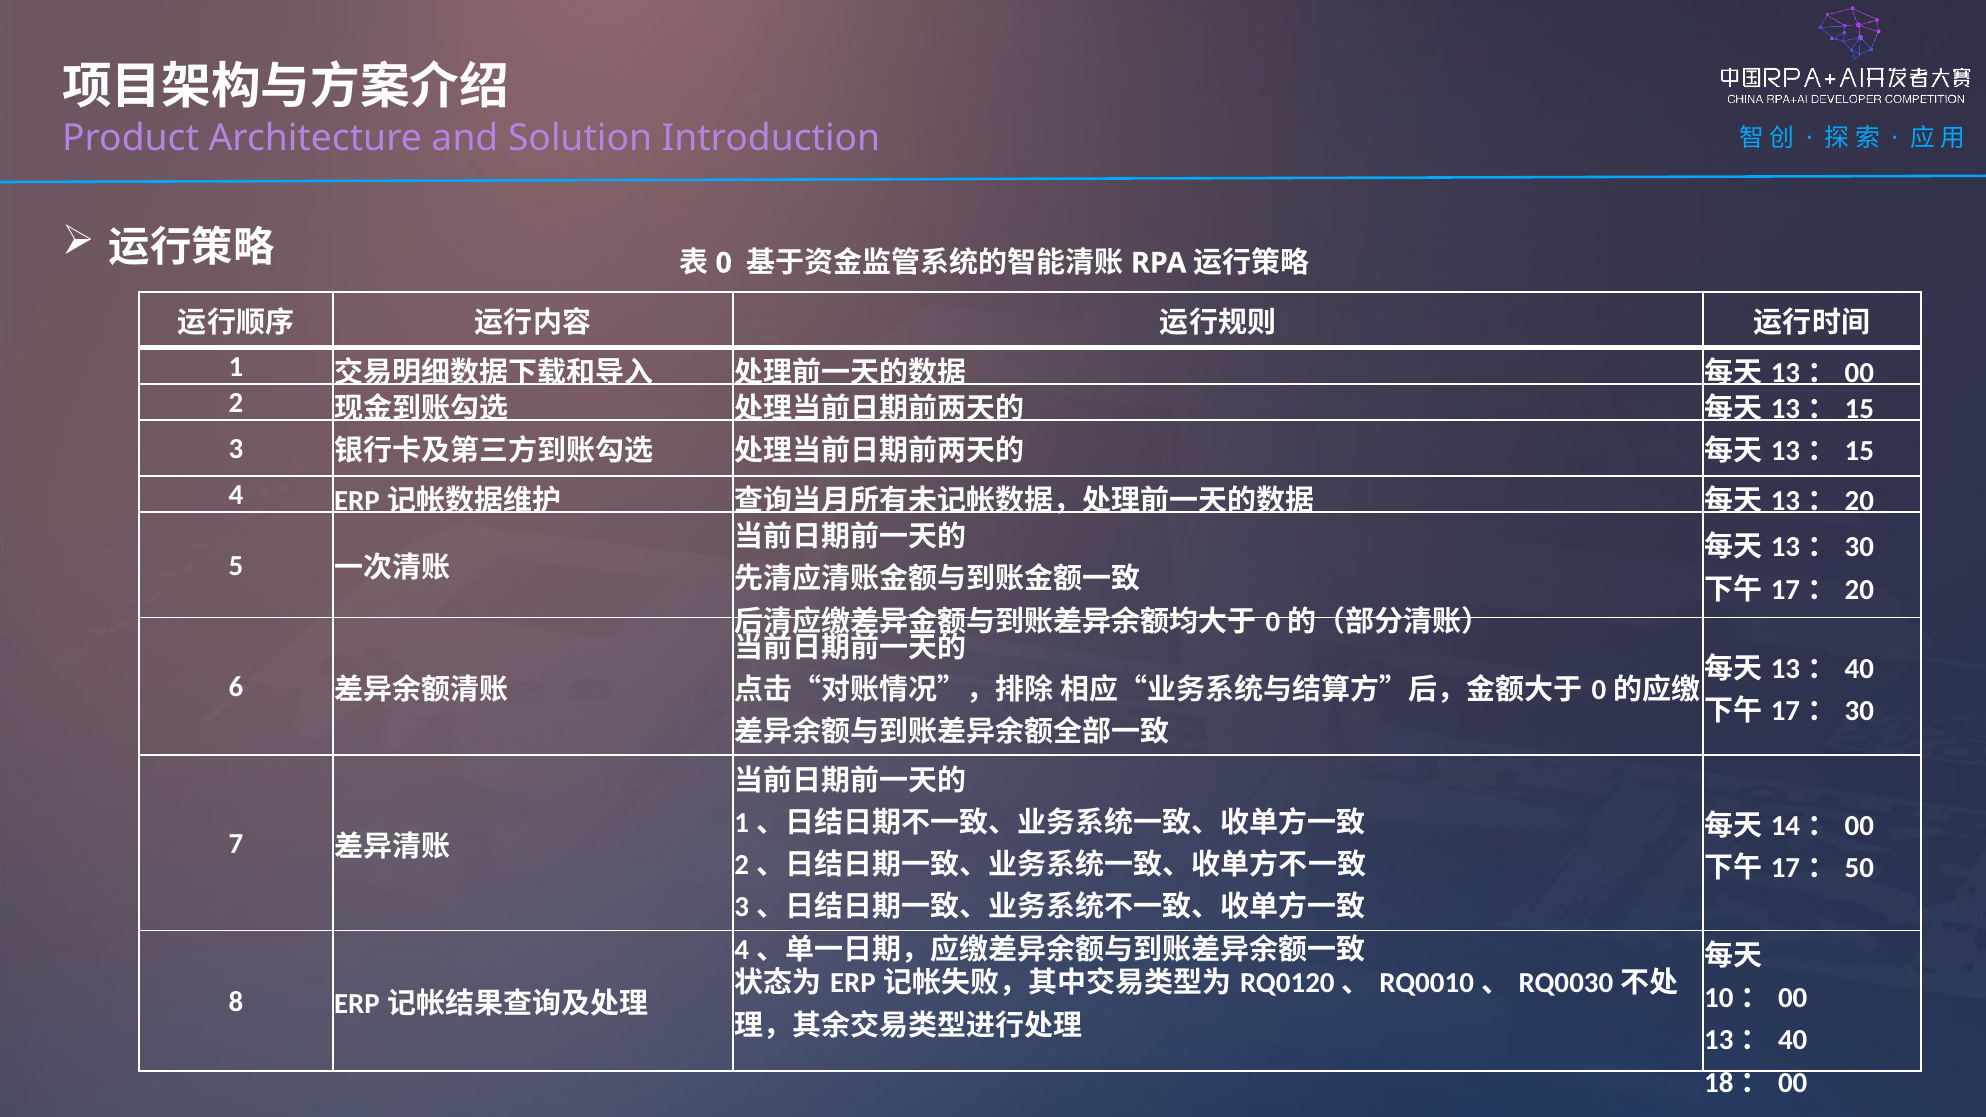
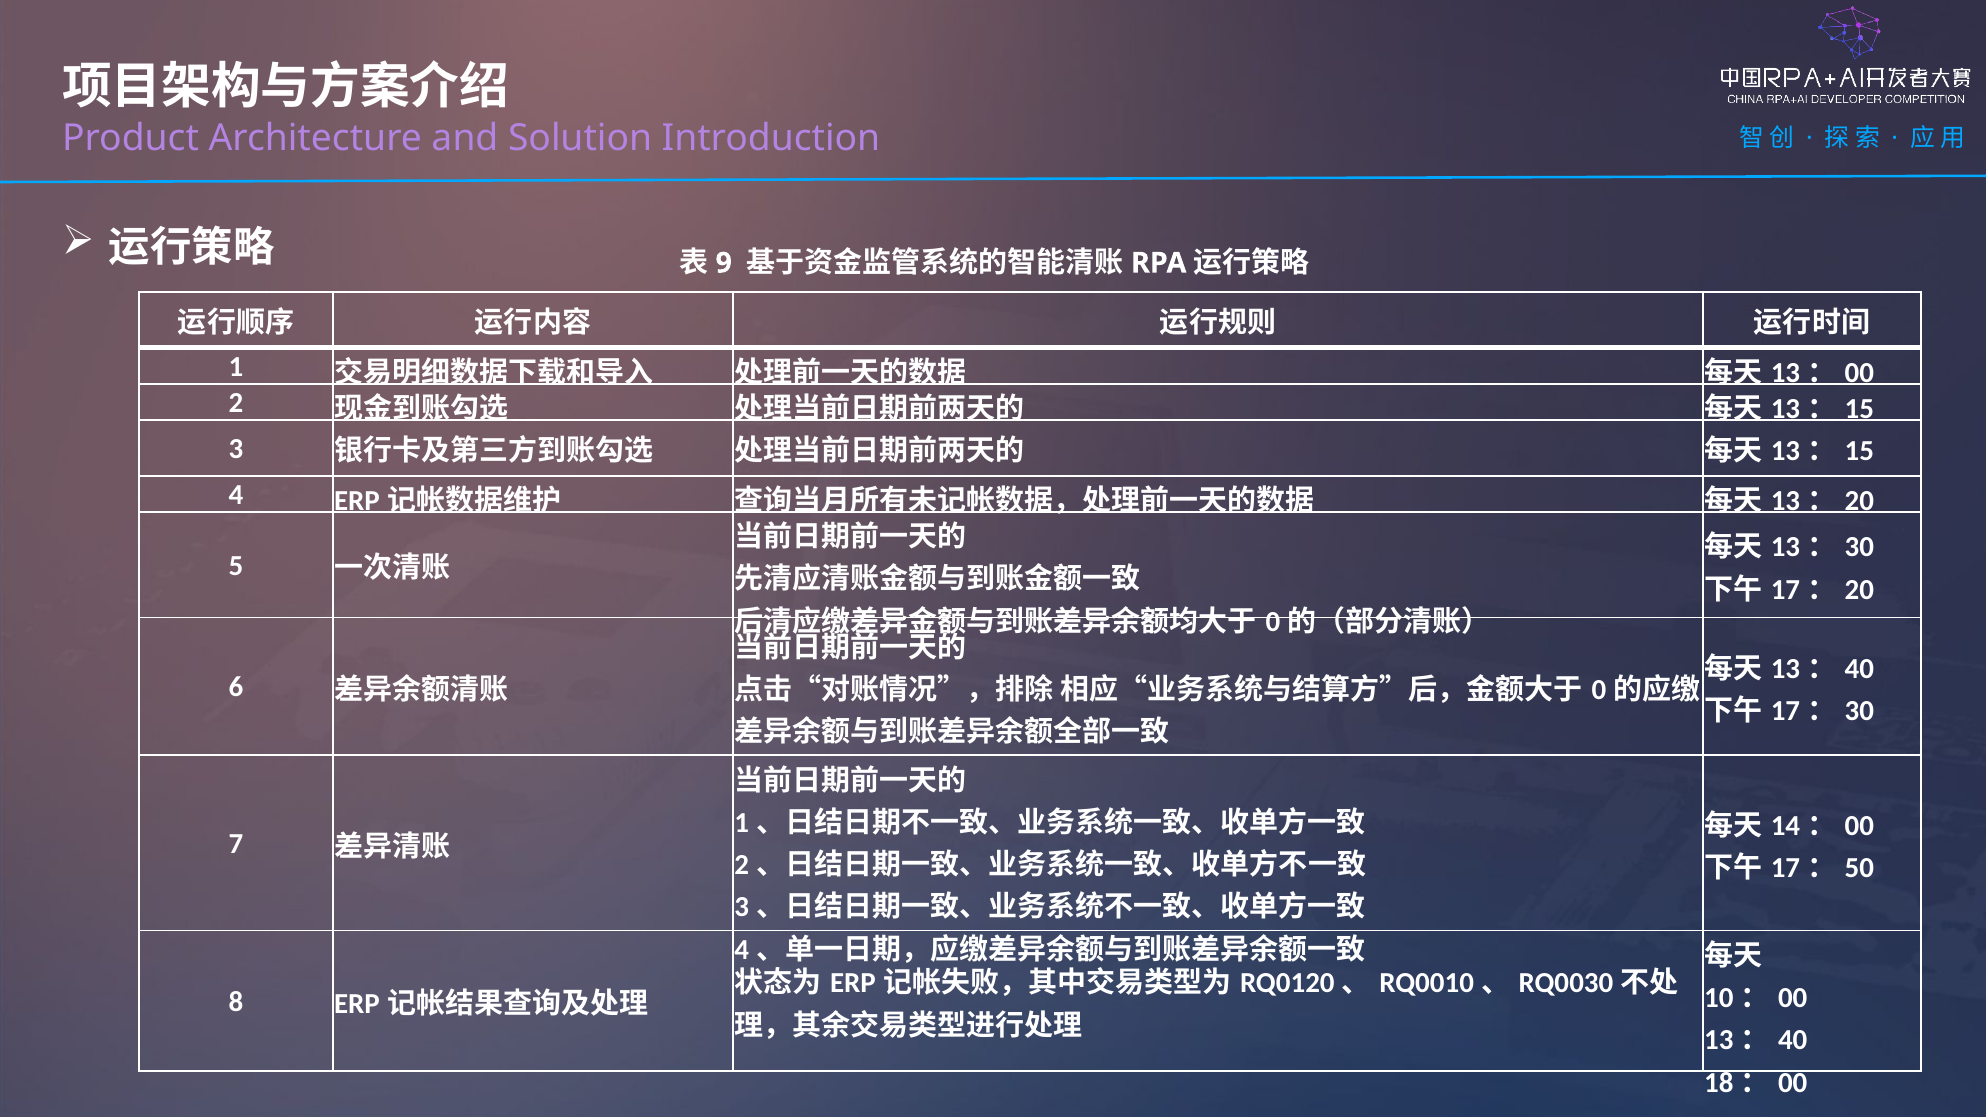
0: 0 -> 9 (724, 263)
